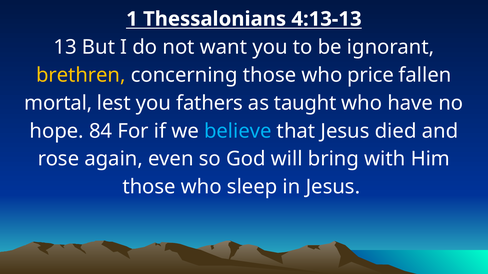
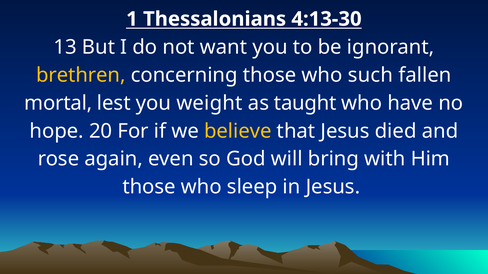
4:13-13: 4:13-13 -> 4:13-30 (327, 19)
price: price -> such (370, 75)
fathers: fathers -> weight (209, 103)
84: 84 -> 20 (101, 131)
believe colour: light blue -> yellow (238, 131)
